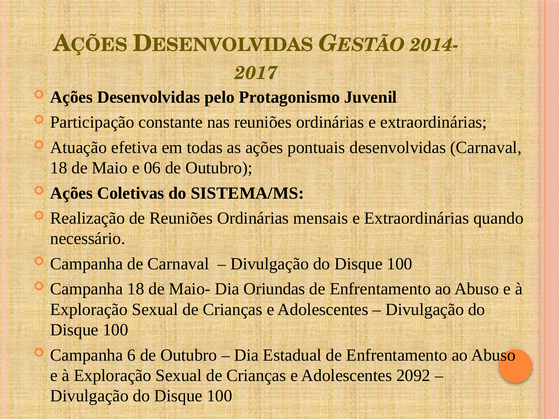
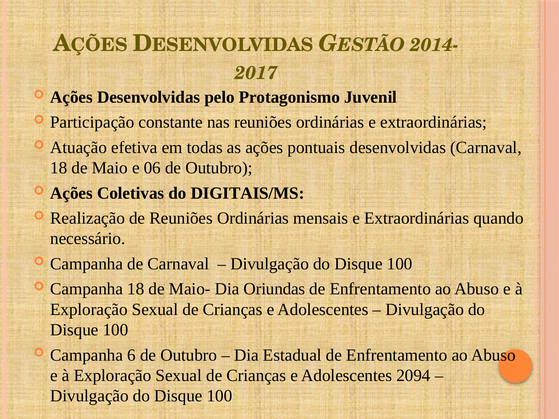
SISTEMA/MS: SISTEMA/MS -> DIGITAIS/MS (248, 193)
2092: 2092 -> 2094 (413, 376)
